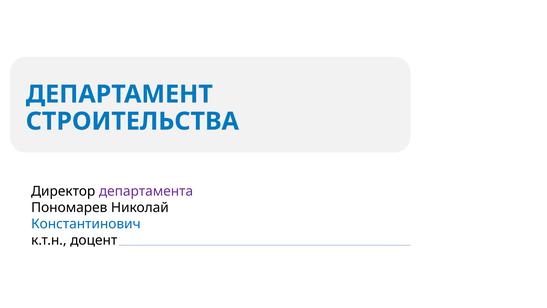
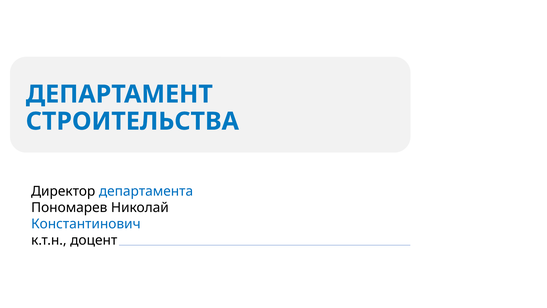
департамента colour: purple -> blue (146, 191)
